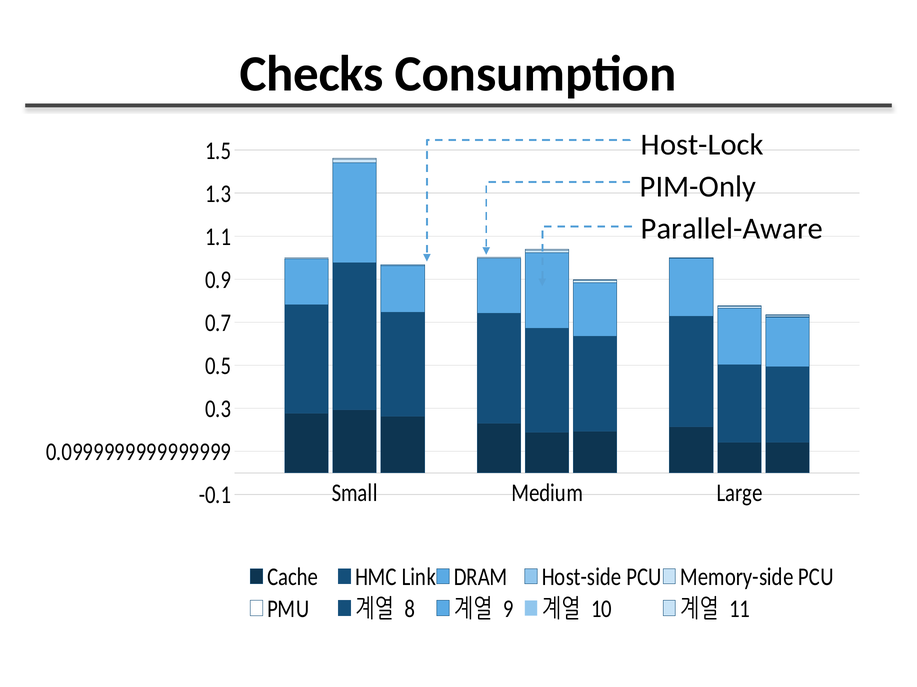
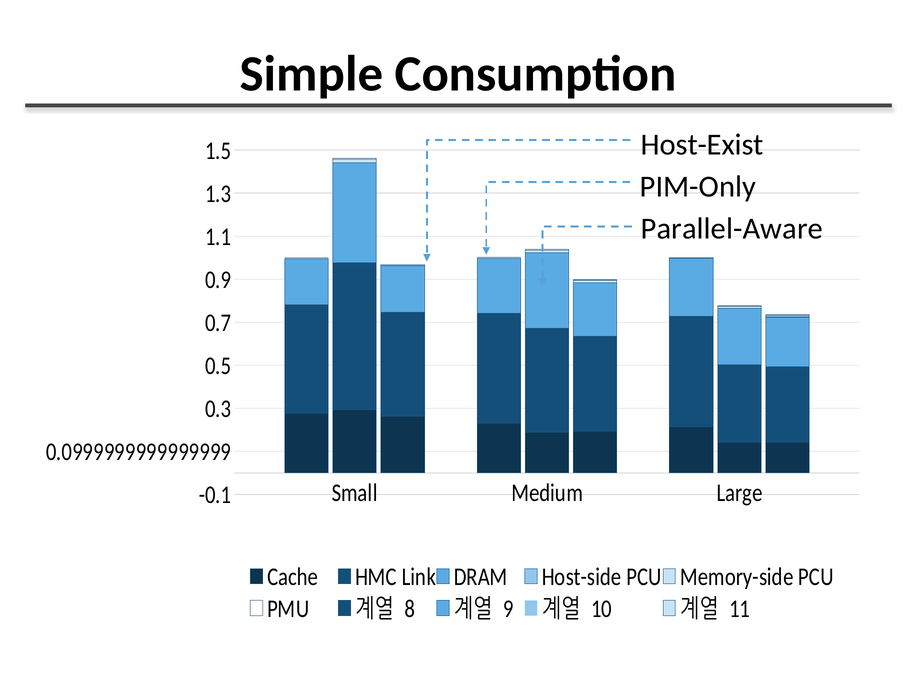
Checks: Checks -> Simple (312, 74)
Host-Lock: Host-Lock -> Host-Exist (702, 145)
